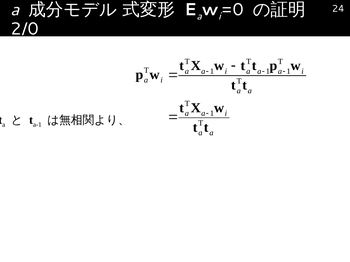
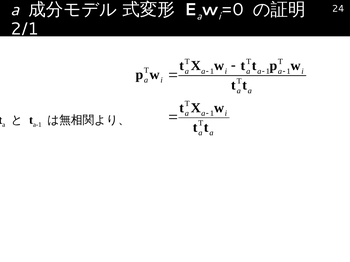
2/0: 2/0 -> 2/1 (25, 29)
